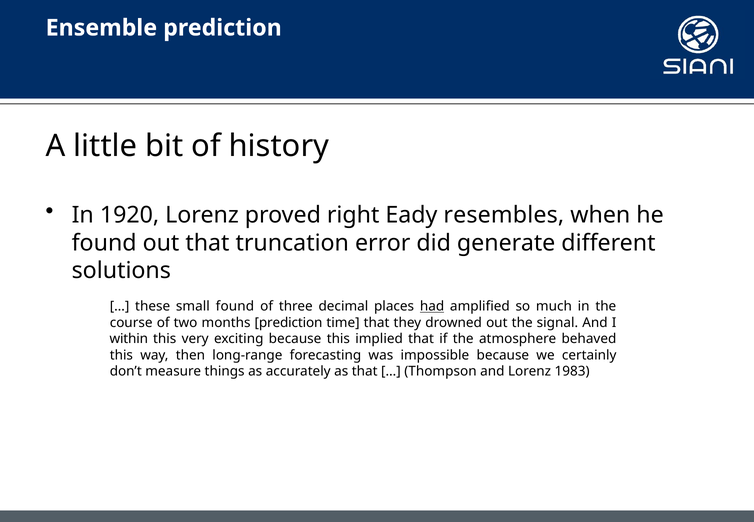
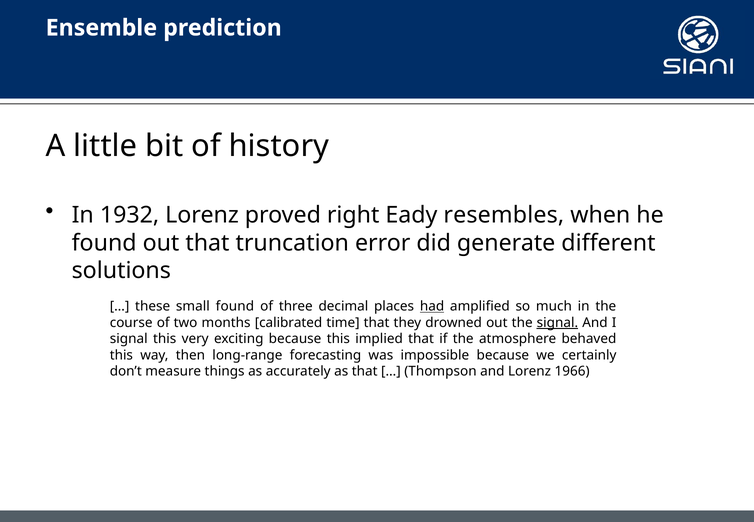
1920: 1920 -> 1932 (130, 215)
months prediction: prediction -> calibrated (288, 323)
signal underline: none -> present (557, 323)
within: within -> signal (129, 339)
1983: 1983 -> 1966 (572, 371)
